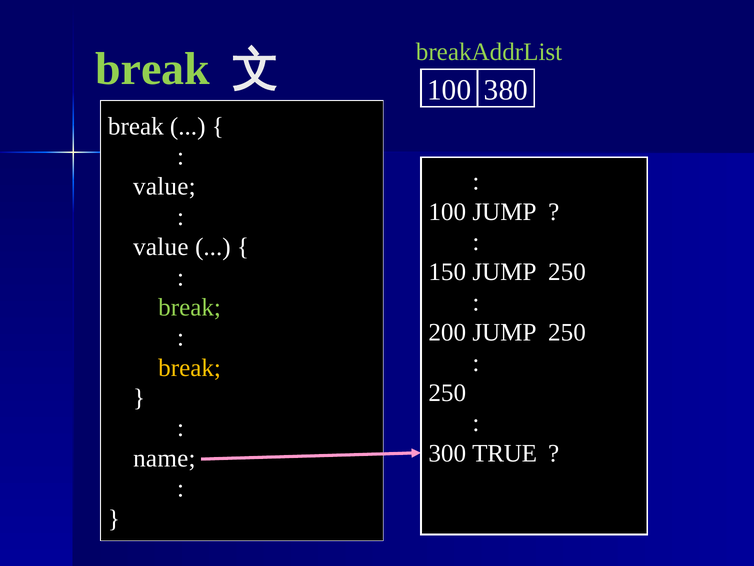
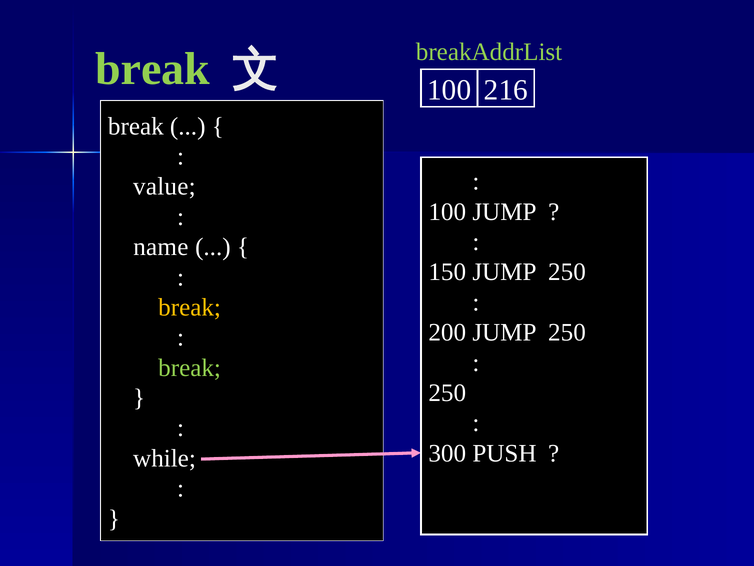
380: 380 -> 216 (506, 90)
value: value -> name (161, 247)
break colour: light green -> yellow (190, 307)
break colour: yellow -> light green (190, 367)
TRUE: TRUE -> PUSH (504, 453)
name: name -> while (164, 458)
